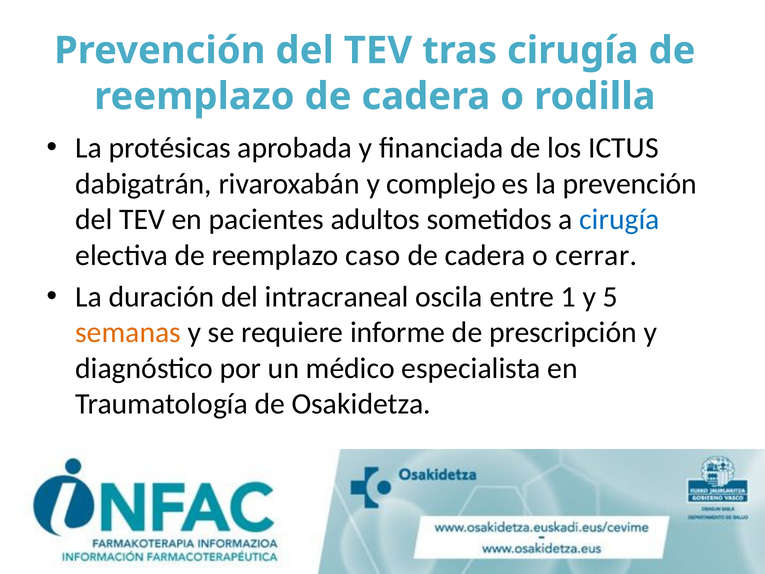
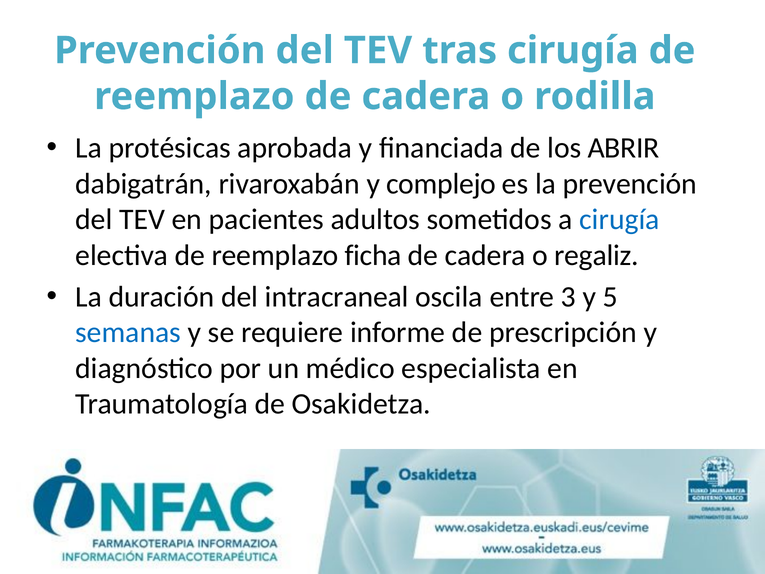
ICTUS: ICTUS -> ABRIR (624, 148)
caso: caso -> ficha (373, 255)
cerrar: cerrar -> regaliz (596, 255)
1: 1 -> 3 (569, 297)
semanas colour: orange -> blue (128, 332)
